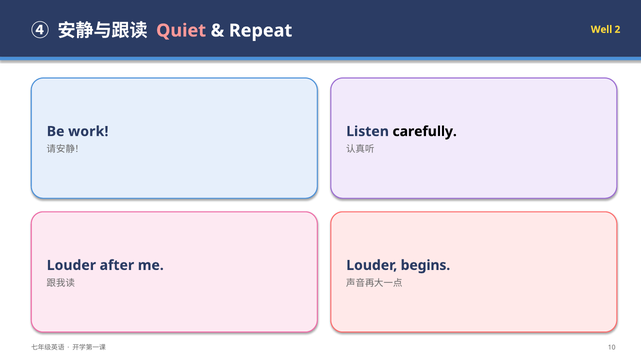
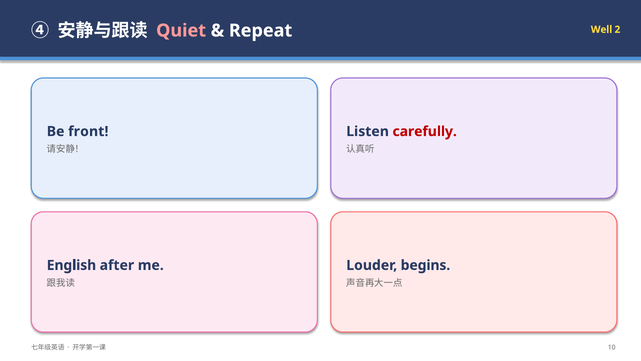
work: work -> front (88, 131)
carefully colour: black -> red (425, 131)
Louder: Louder -> English (71, 265)
